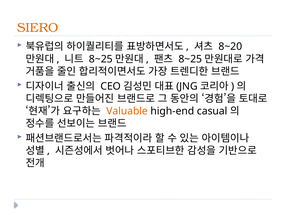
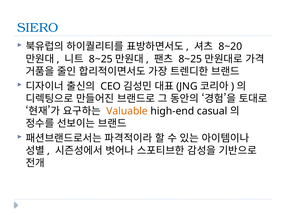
SIERO colour: orange -> blue (38, 28)
